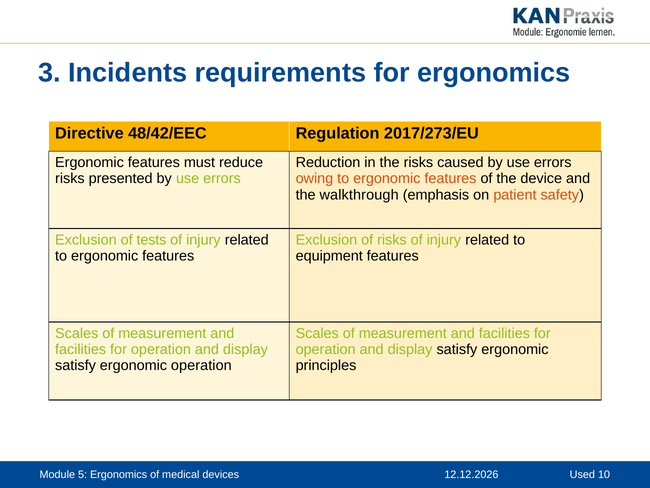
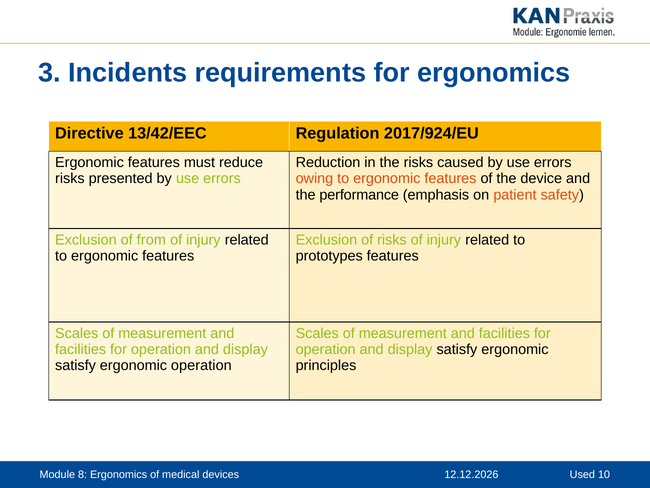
48/42/EEC: 48/42/EEC -> 13/42/EEC (167, 133)
2017/273/EU: 2017/273/EU -> 2017/924/EU (431, 133)
walkthrough: walkthrough -> performance (359, 195)
tests: tests -> from (151, 240)
equipment: equipment -> prototypes (329, 256)
5: 5 -> 8 (83, 474)
